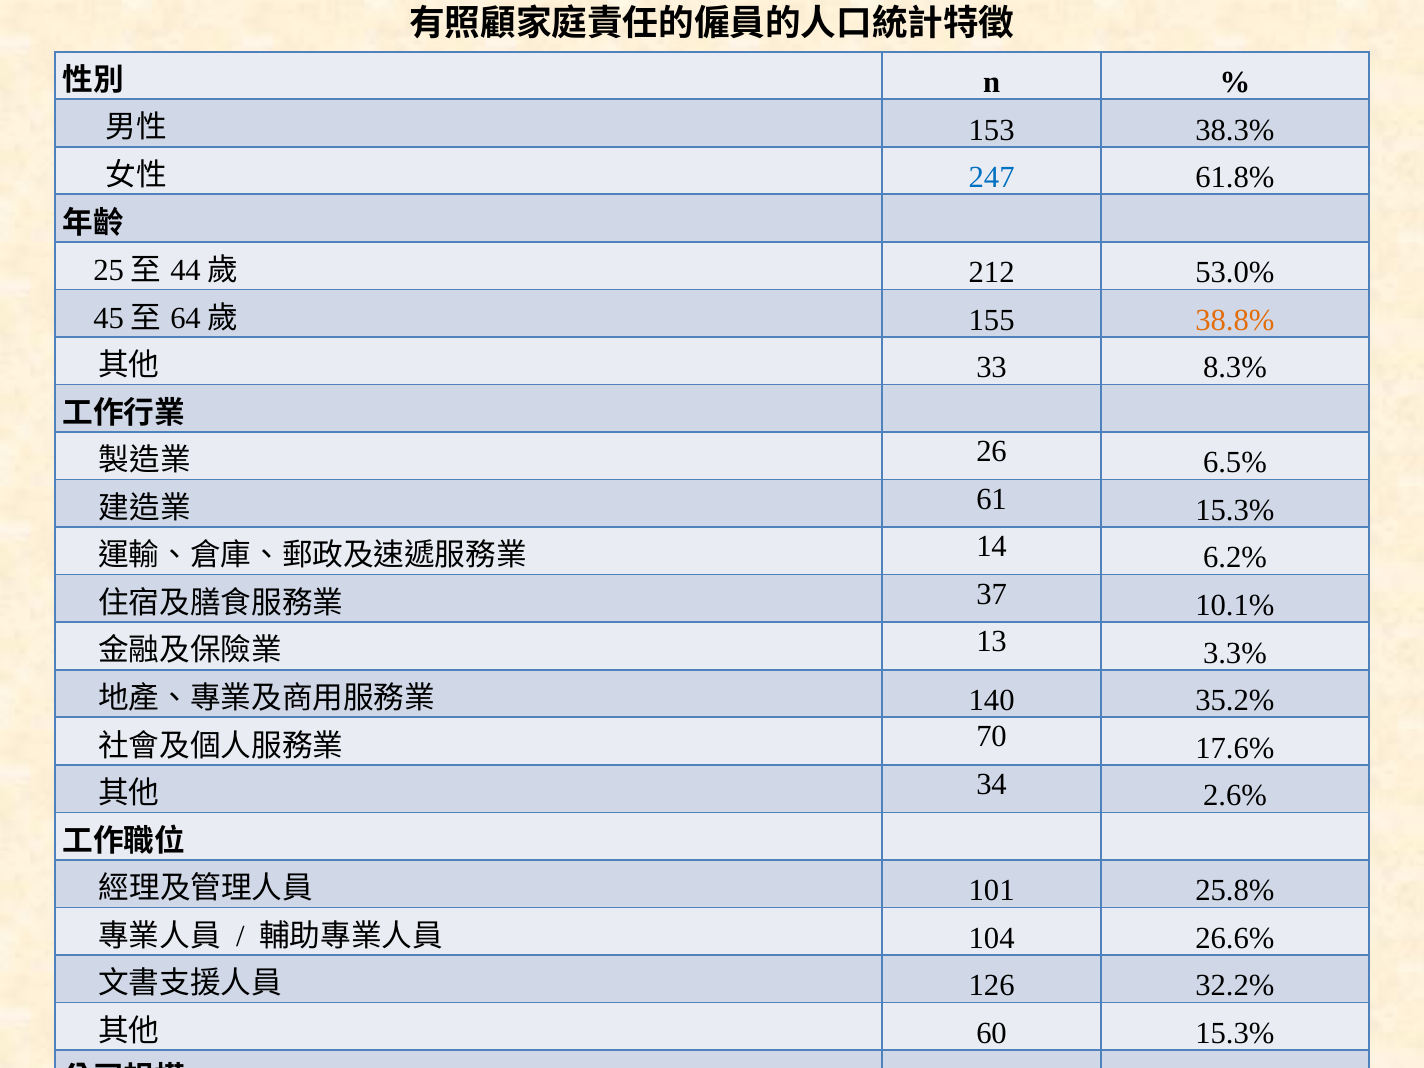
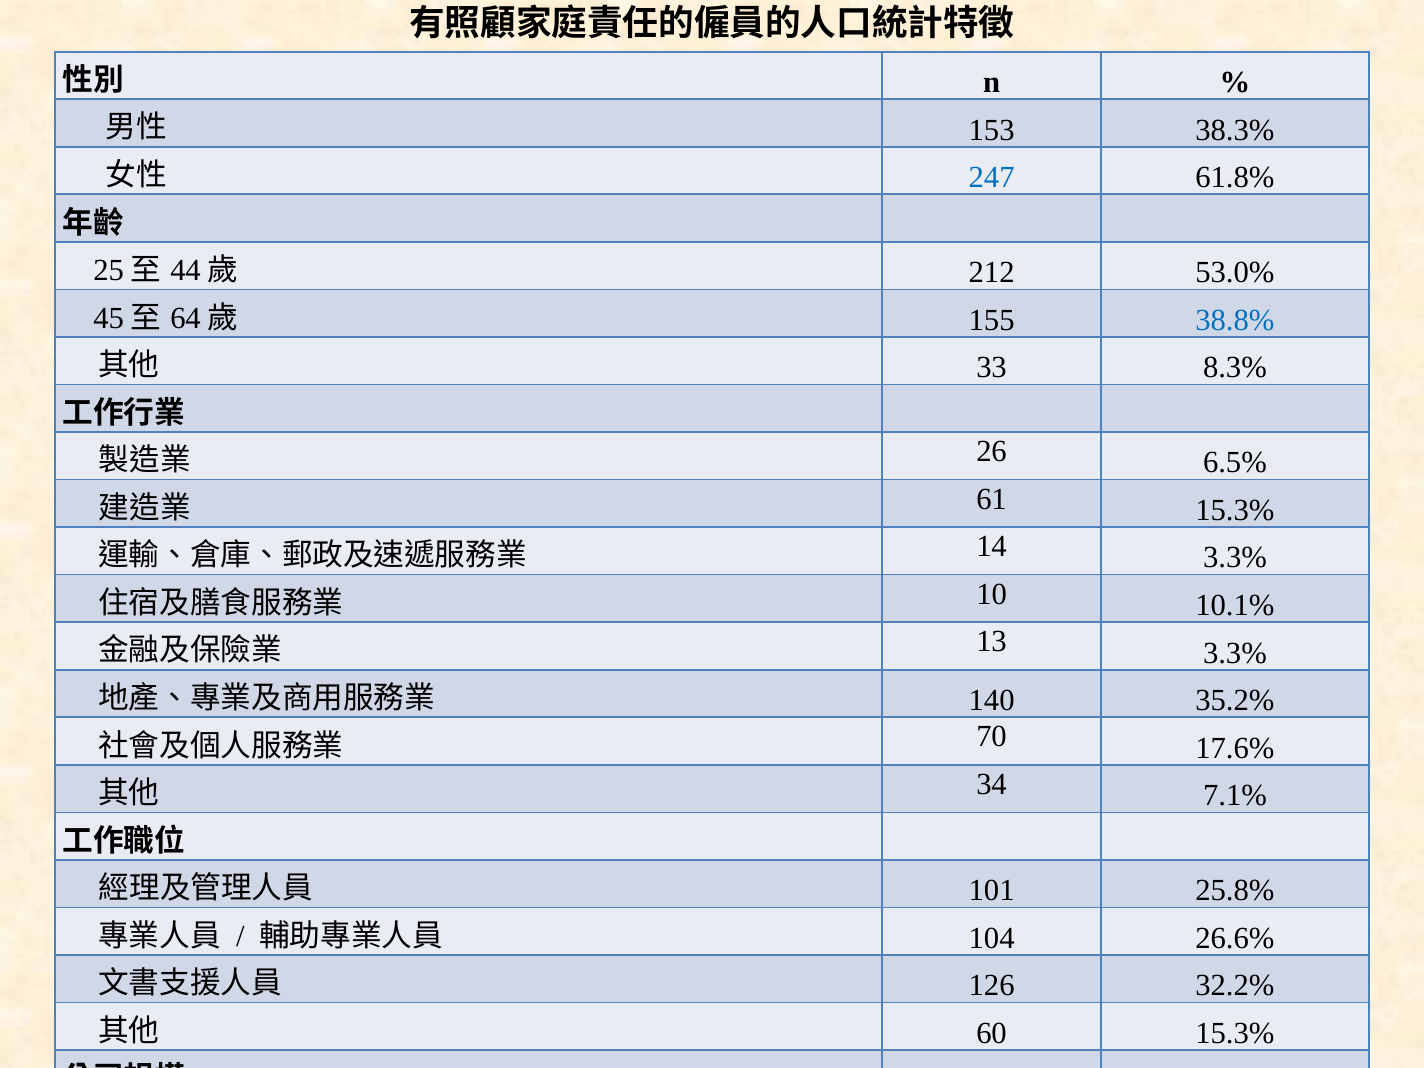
38.8% colour: orange -> blue (1235, 320)
14 6.2%: 6.2% -> 3.3% (1235, 558)
37: 37 -> 10 (992, 594)
2.6%: 2.6% -> 7.1% (1235, 796)
